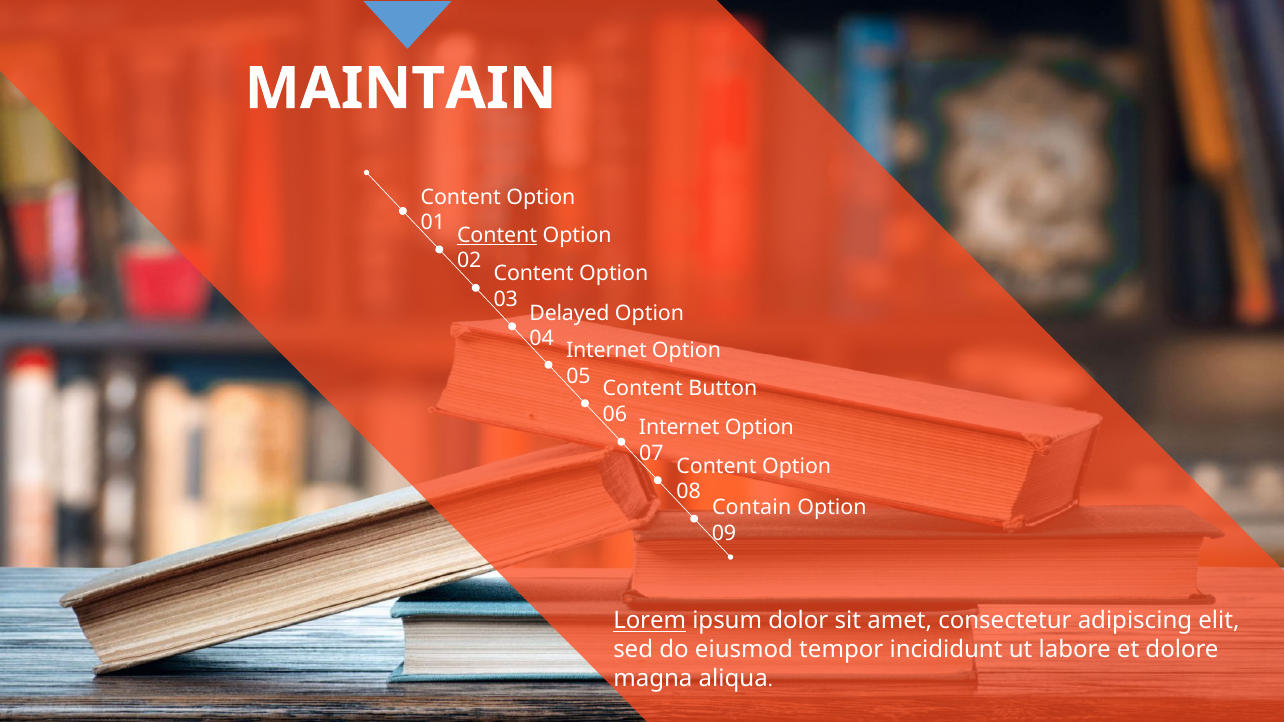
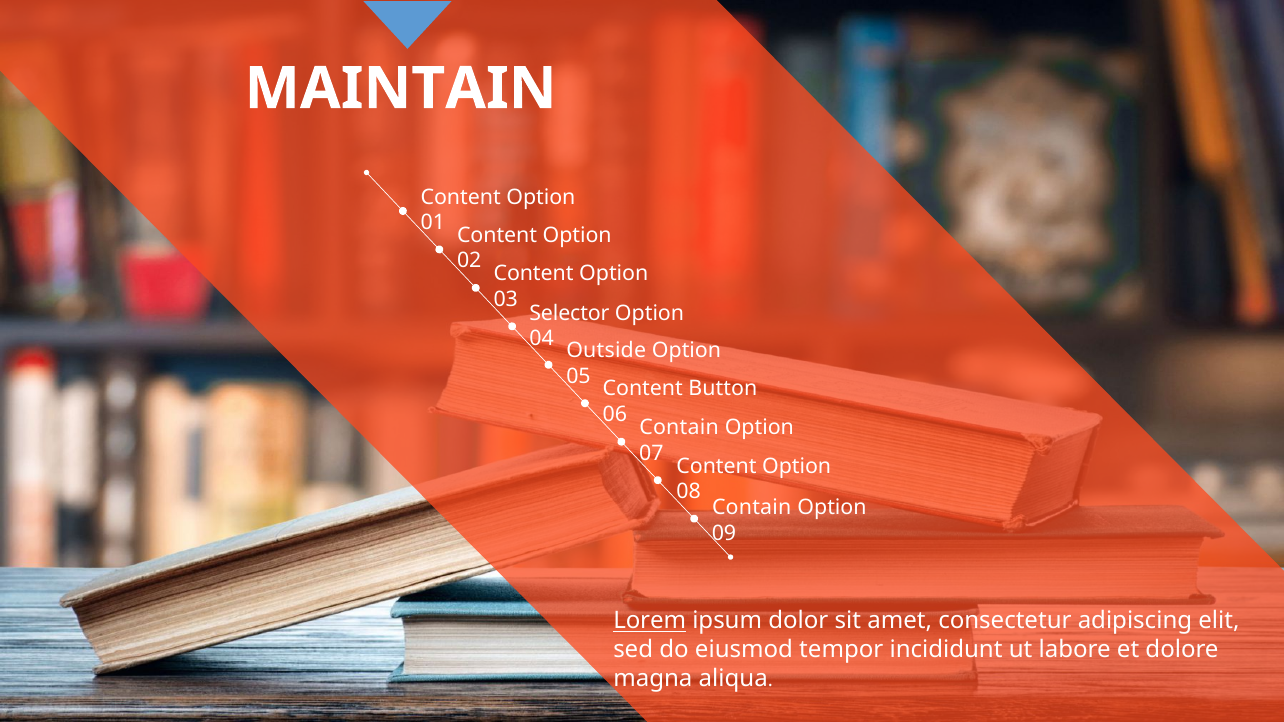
Content underline: present -> none (497, 235)
Delayed: Delayed -> Selector (569, 313)
Internet: Internet -> Outside (606, 351)
Internet: Internet -> Contain (679, 428)
